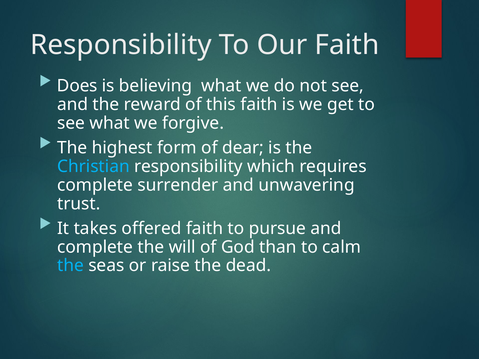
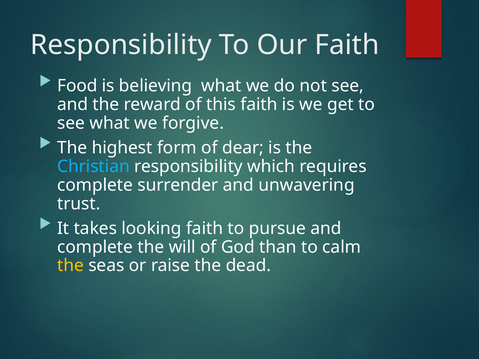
Does: Does -> Food (77, 86)
offered: offered -> looking (152, 228)
the colour: light blue -> yellow (70, 266)
